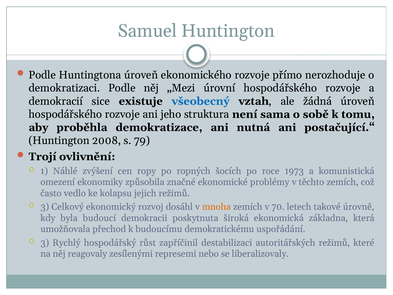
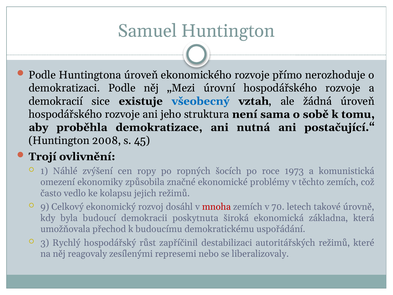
79: 79 -> 45 (142, 140)
3: 3 -> 9 (45, 207)
mnoha colour: orange -> red (216, 207)
